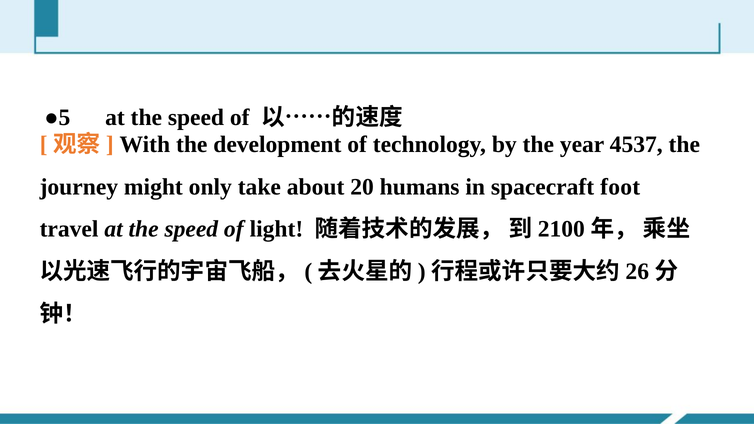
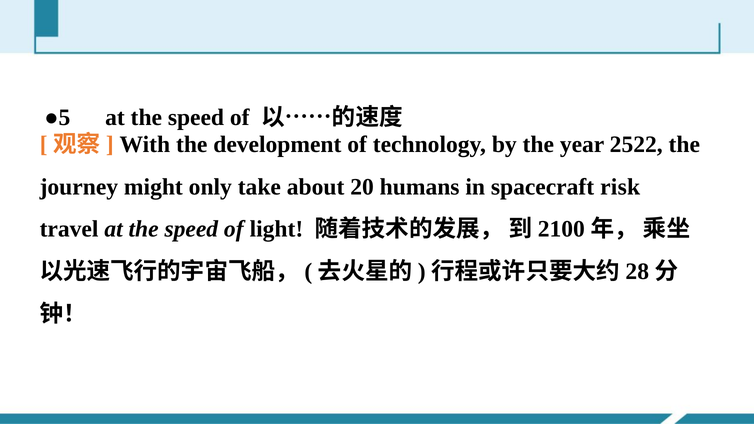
4537: 4537 -> 2522 (636, 144)
foot: foot -> risk (620, 187)
26: 26 -> 28 (637, 272)
